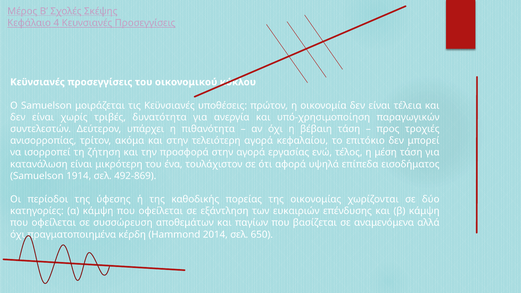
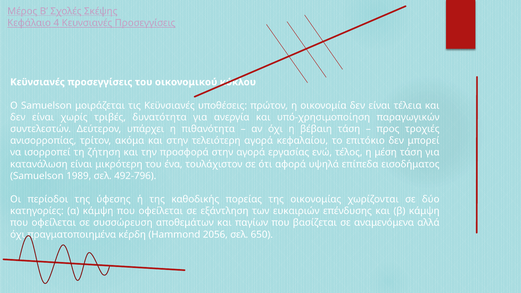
1914: 1914 -> 1989 (79, 176)
492-869: 492-869 -> 492-796 (135, 176)
2014: 2014 -> 2056 (215, 235)
